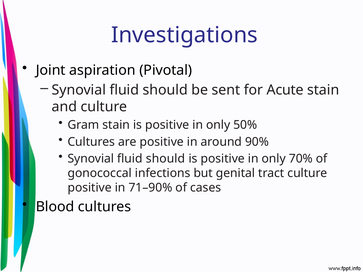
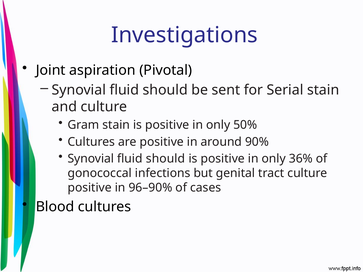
Acute: Acute -> Serial (285, 90)
70%: 70% -> 36% (301, 159)
71–90%: 71–90% -> 96–90% (150, 188)
